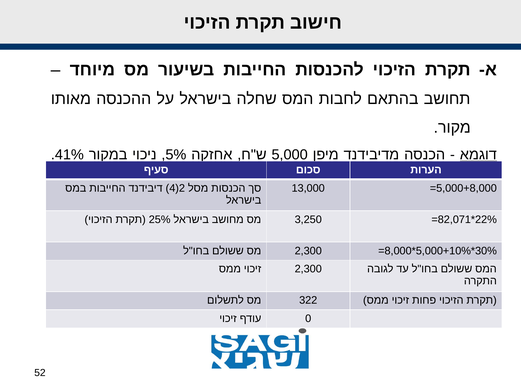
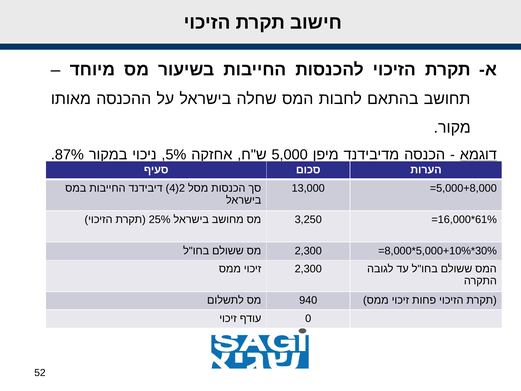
41%: 41% -> 87% (69, 154)
82,071: 82,071 -> 16,000 (454, 219)
22%: 22% -> 61% (486, 219)
322: 322 -> 940 (308, 300)
